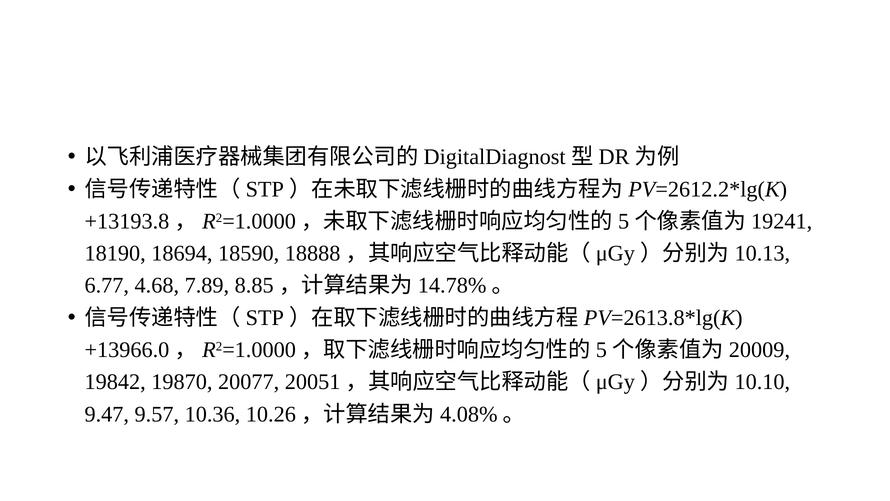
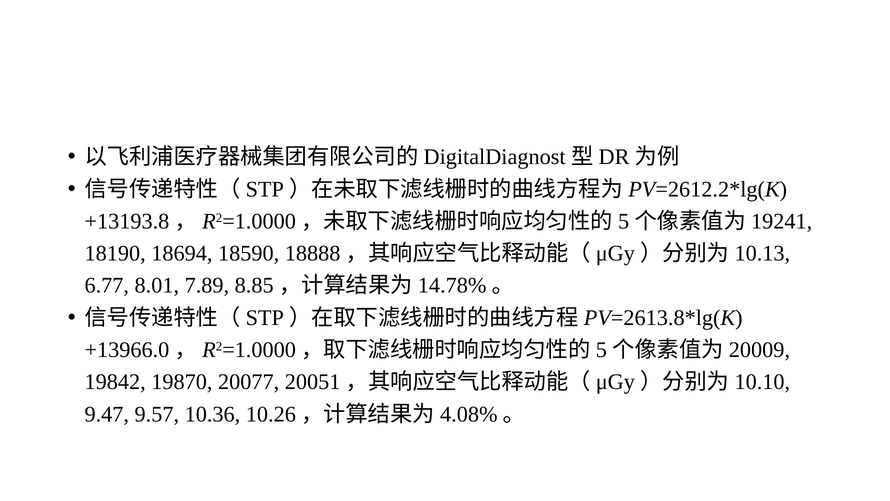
4.68: 4.68 -> 8.01 (157, 285)
